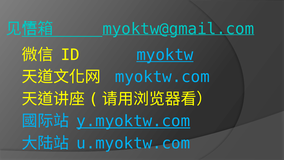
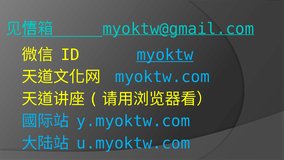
y.myoktw.com underline: present -> none (133, 121)
